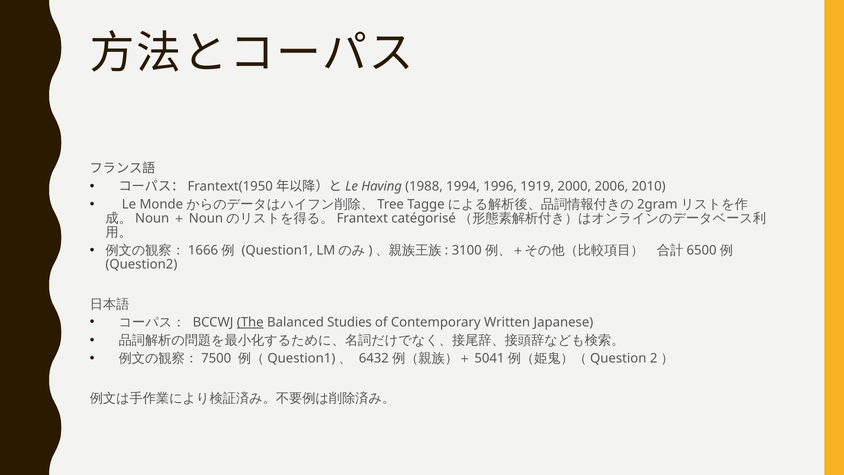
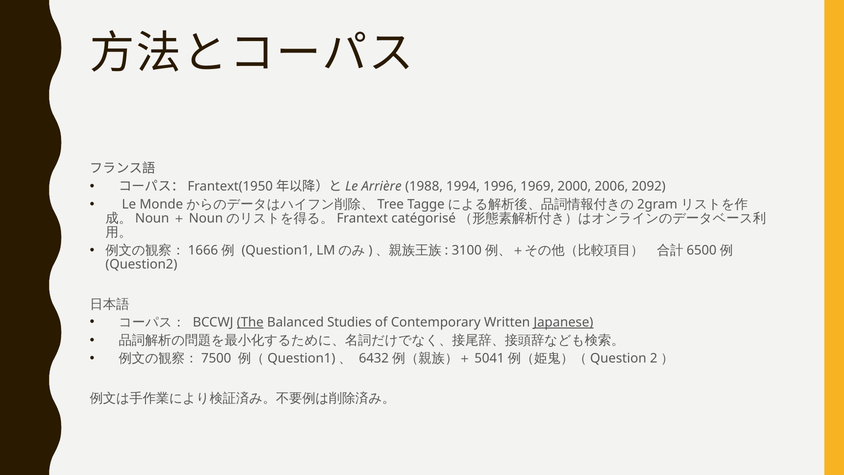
Having: Having -> Arrière (382, 186)
1919: 1919 -> 1969 (537, 186)
2010: 2010 -> 2092 (649, 186)
Japanese underline: none -> present (563, 322)
